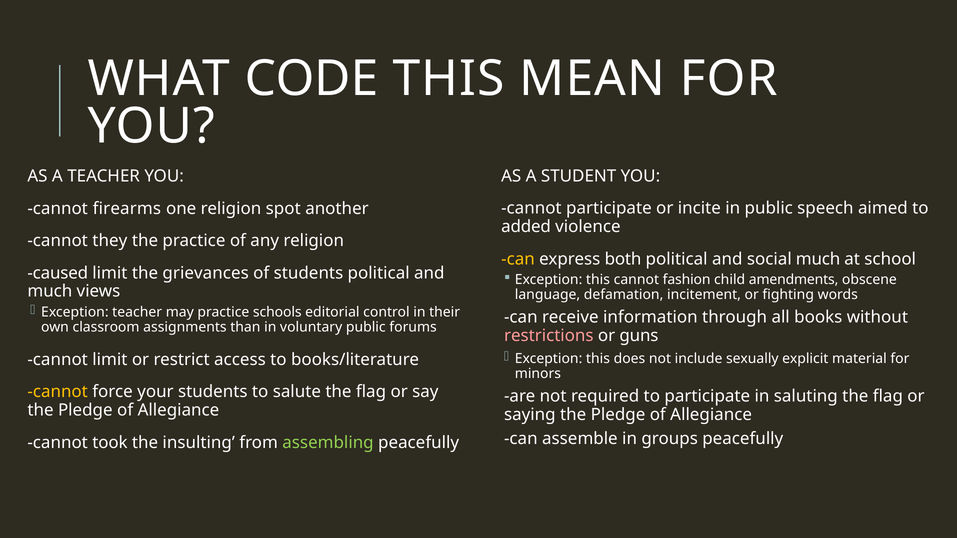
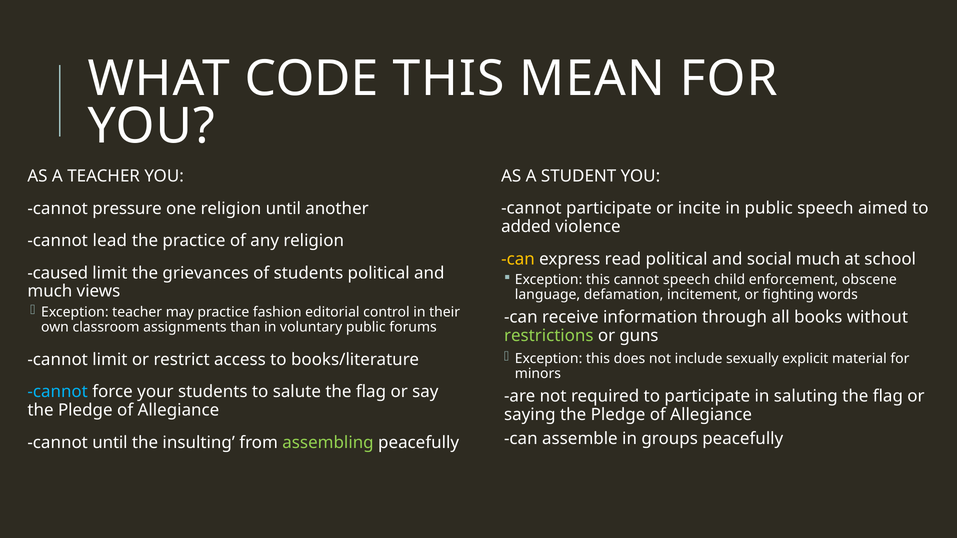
firearms: firearms -> pressure (127, 209)
religion spot: spot -> until (283, 209)
they: they -> lead (110, 241)
both: both -> read (623, 259)
cannot fashion: fashion -> speech (686, 280)
amendments: amendments -> enforcement (793, 280)
schools: schools -> fashion (277, 312)
restrictions colour: pink -> light green (549, 336)
cannot colour: yellow -> light blue (58, 392)
cannot took: took -> until (110, 443)
